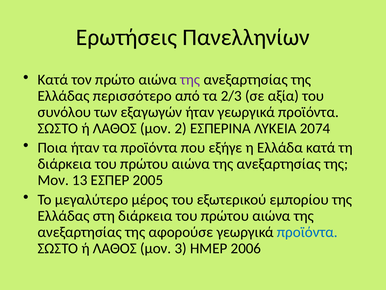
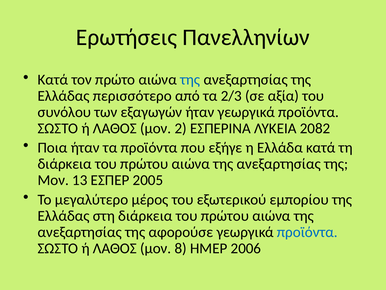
της colour: purple -> blue (190, 80)
2074: 2074 -> 2082 (315, 128)
3: 3 -> 8 (181, 248)
